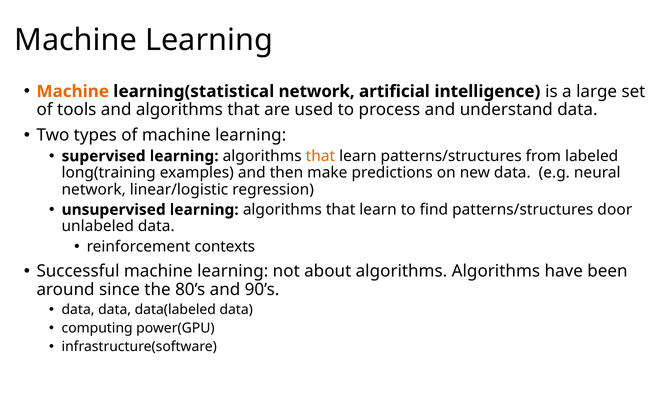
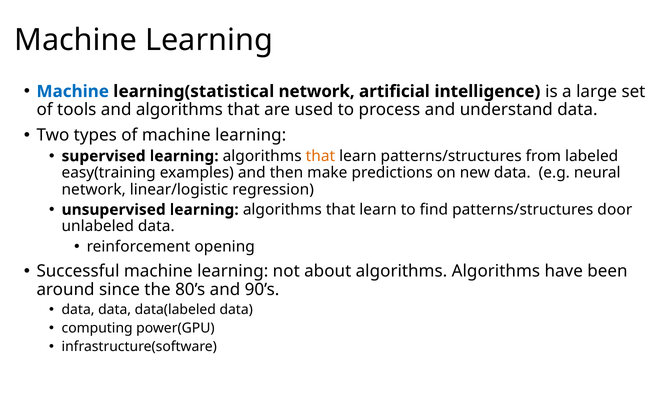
Machine colour: orange -> blue (73, 91)
long(training: long(training -> easy(training (109, 173)
contexts: contexts -> opening (225, 247)
